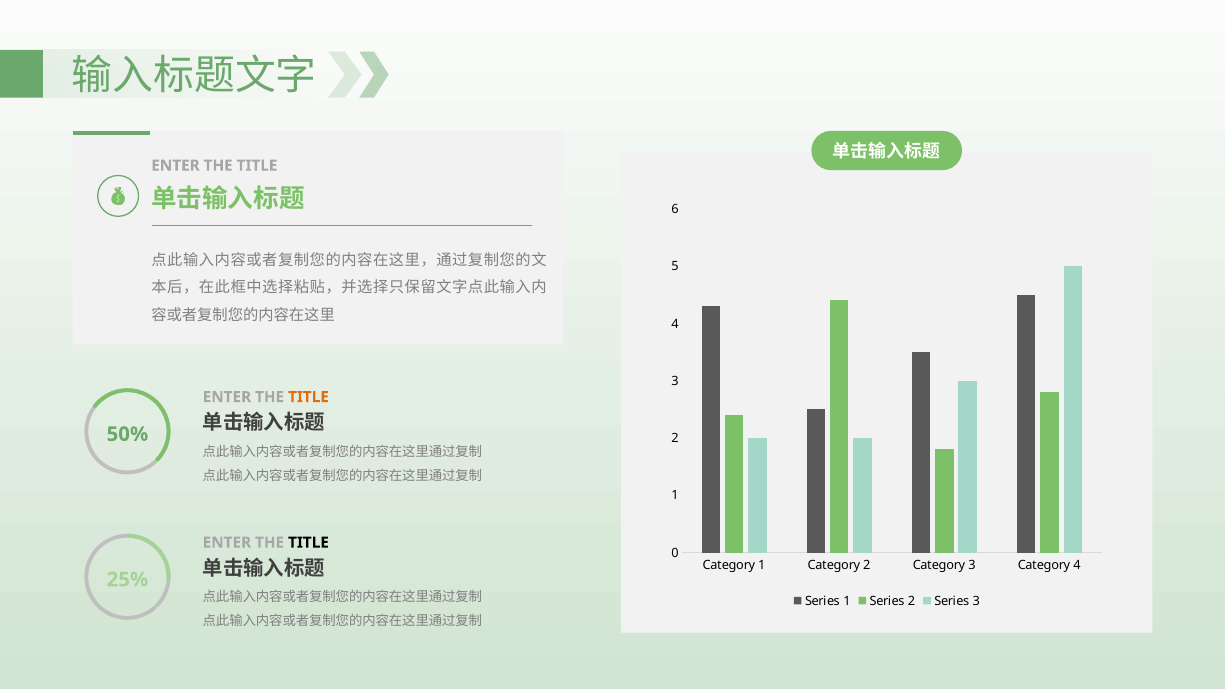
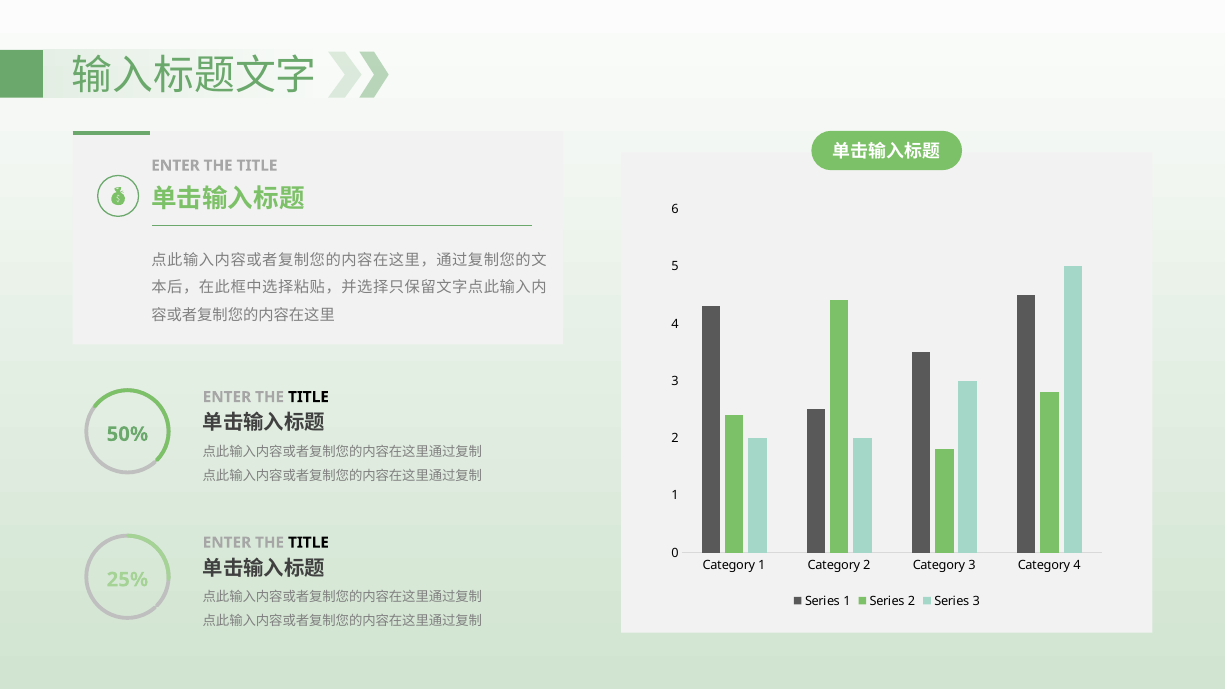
TITLE colour: orange -> black (308, 397)
